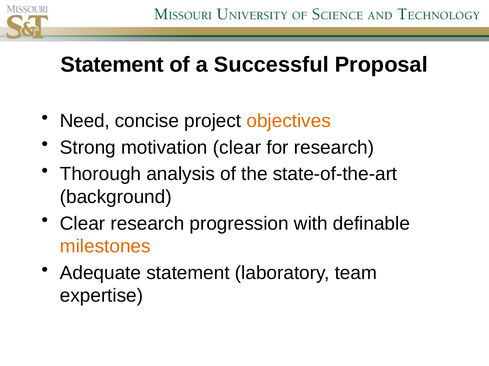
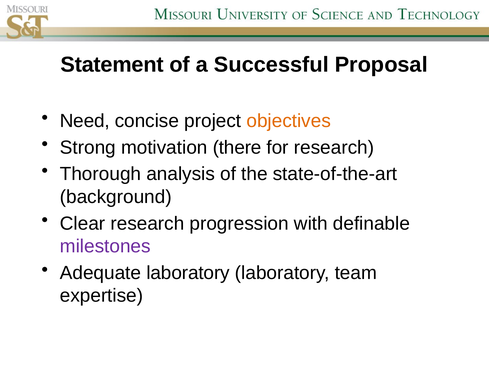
motivation clear: clear -> there (237, 148)
milestones colour: orange -> purple (105, 247)
Adequate statement: statement -> laboratory (188, 273)
